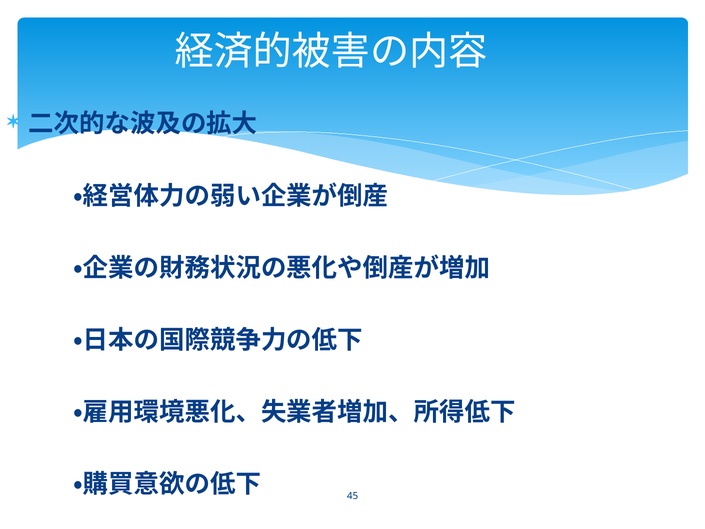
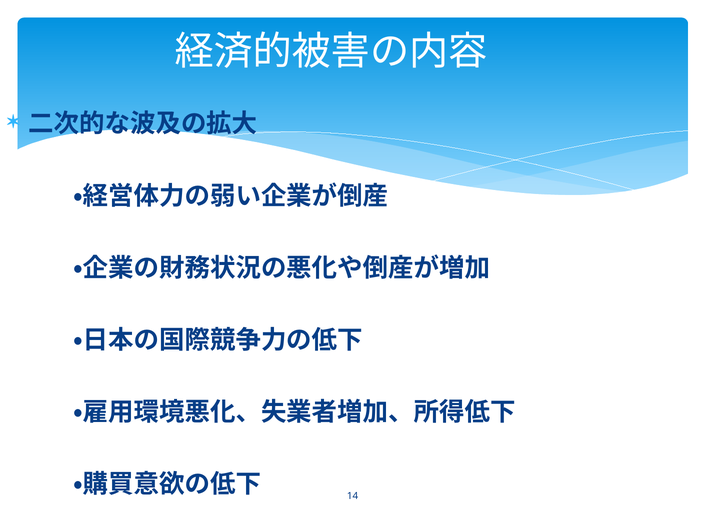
45: 45 -> 14 (353, 496)
